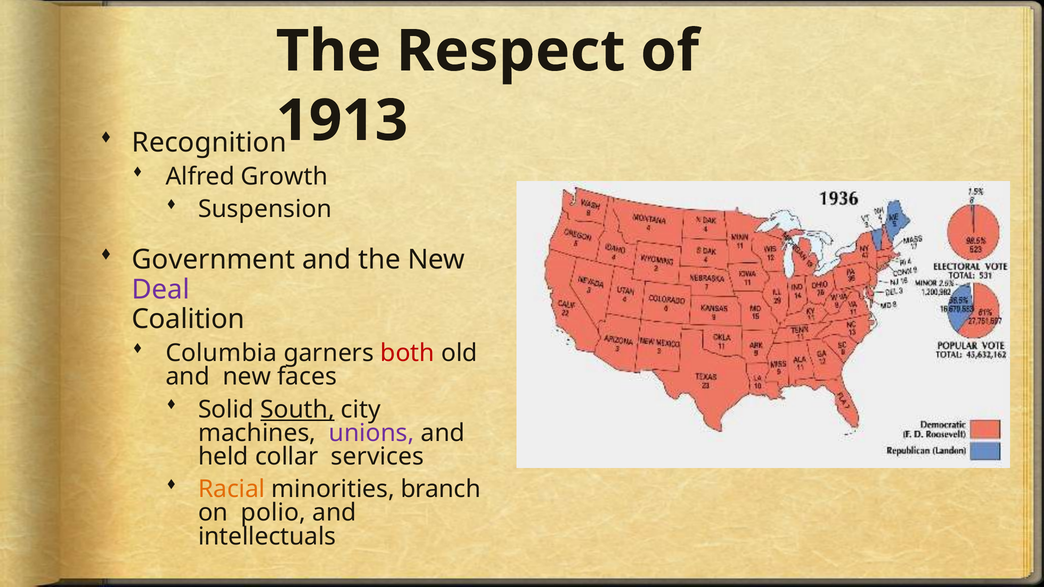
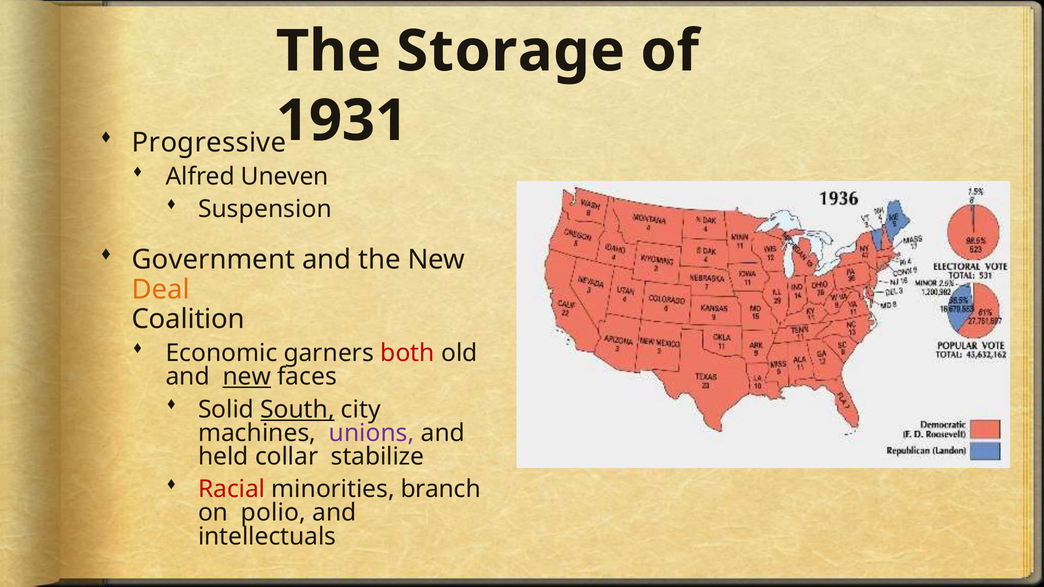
Respect: Respect -> Storage (511, 51)
1913: 1913 -> 1931 (342, 121)
Recognition: Recognition -> Progressive (209, 143)
Growth: Growth -> Uneven (285, 177)
Deal colour: purple -> orange (161, 290)
Columbia: Columbia -> Economic (222, 353)
new underline: none -> present (247, 377)
services: services -> stabilize (378, 457)
Racial colour: orange -> red (232, 489)
